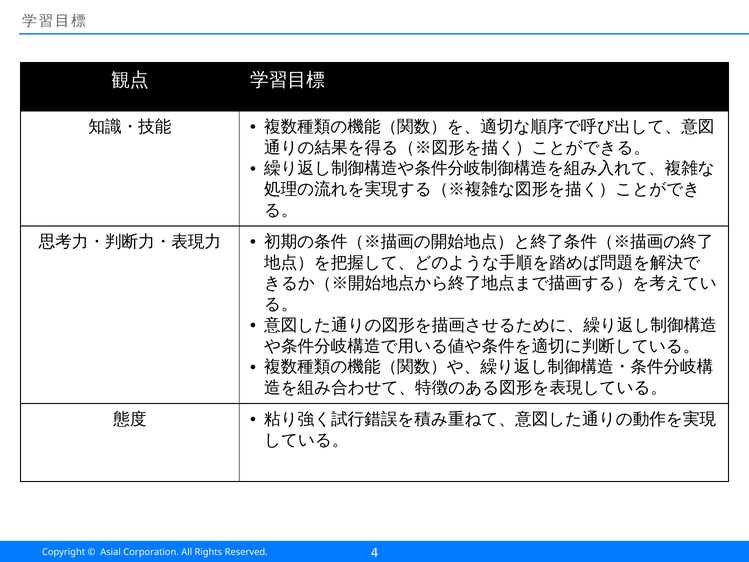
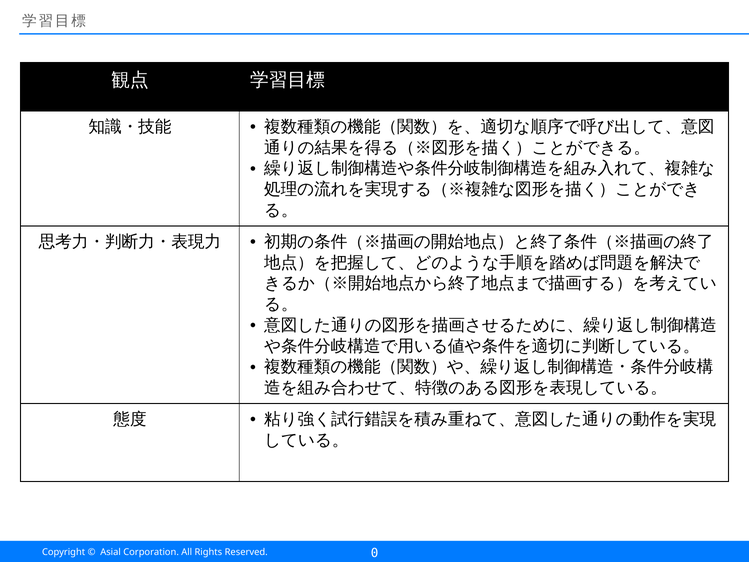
4: 4 -> 0 (375, 553)
